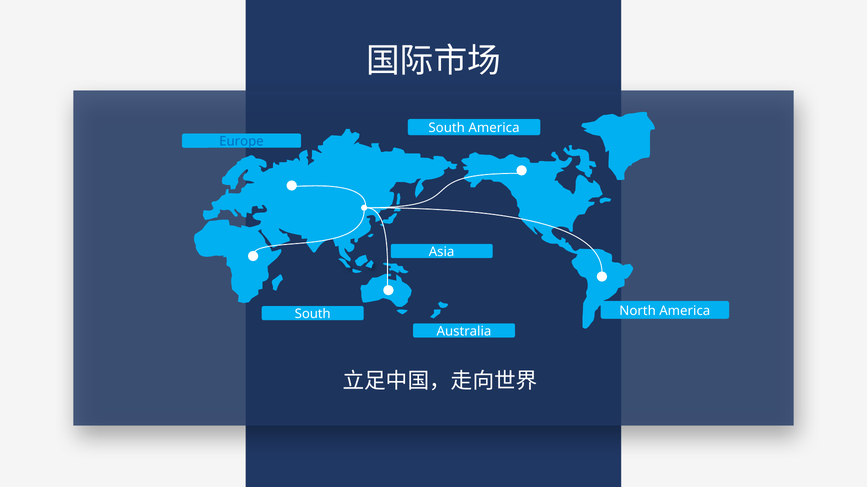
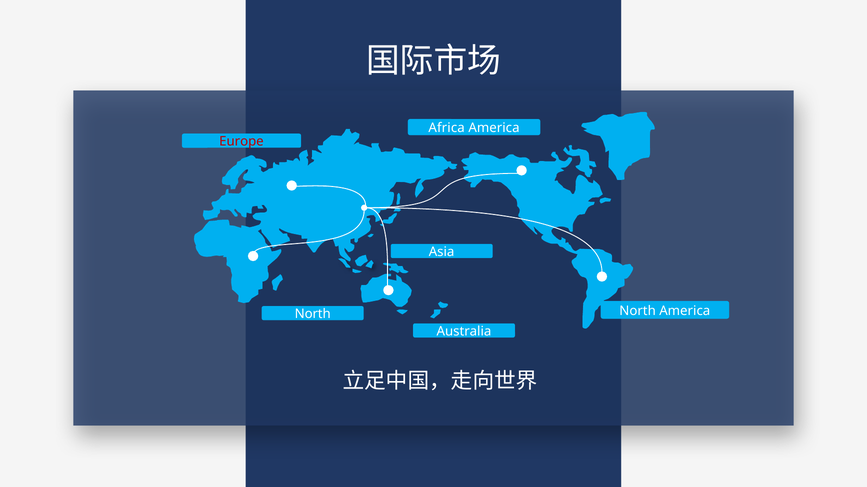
South: South -> Africa (447, 128)
Europe colour: blue -> red (241, 142)
South: South -> North (313, 314)
